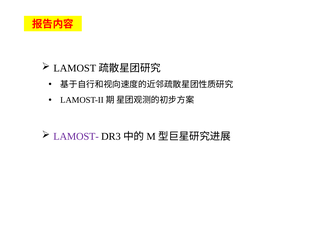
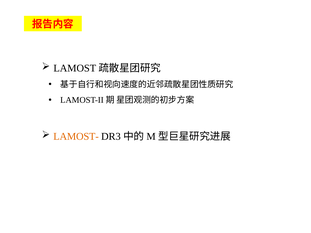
LAMOST- colour: purple -> orange (76, 137)
